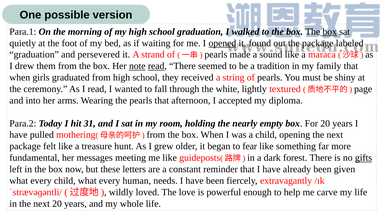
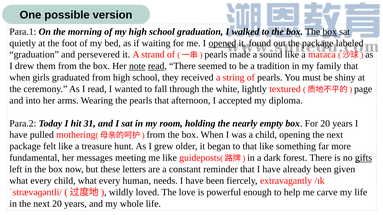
to fear: fear -> that (250, 147)
